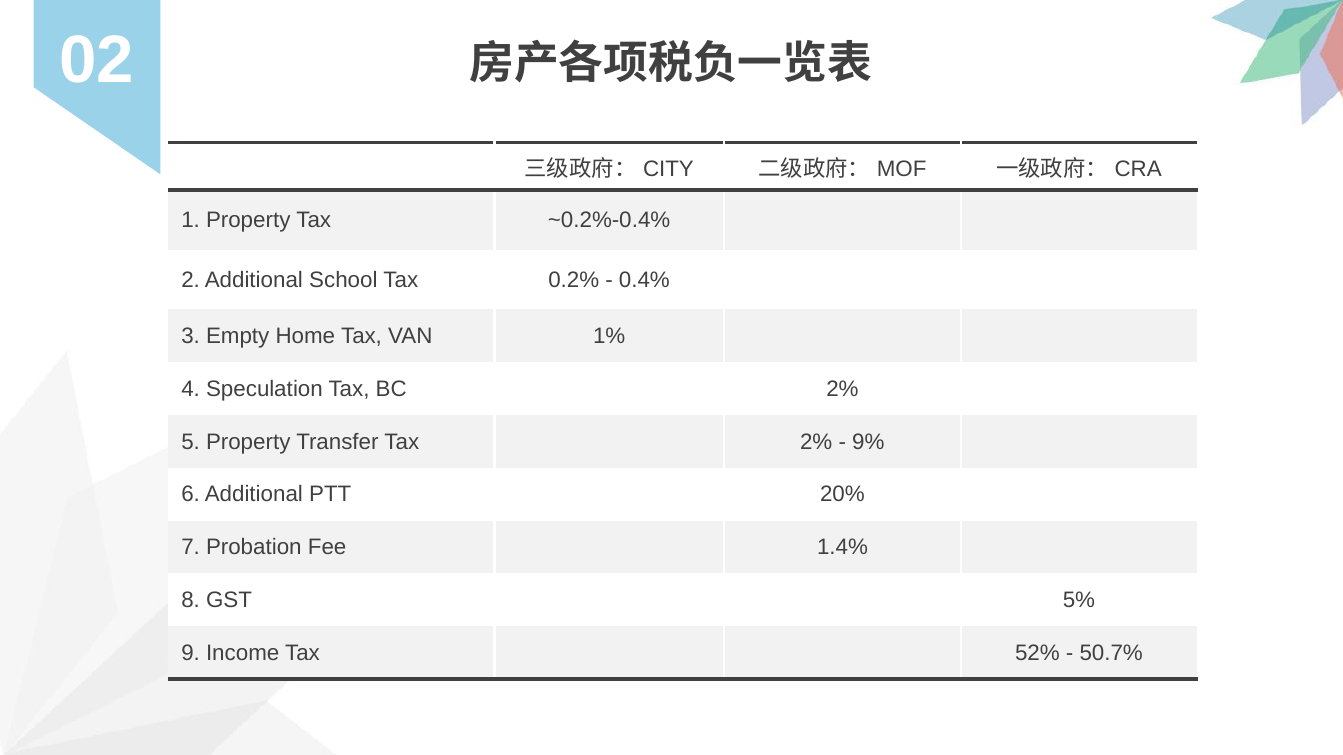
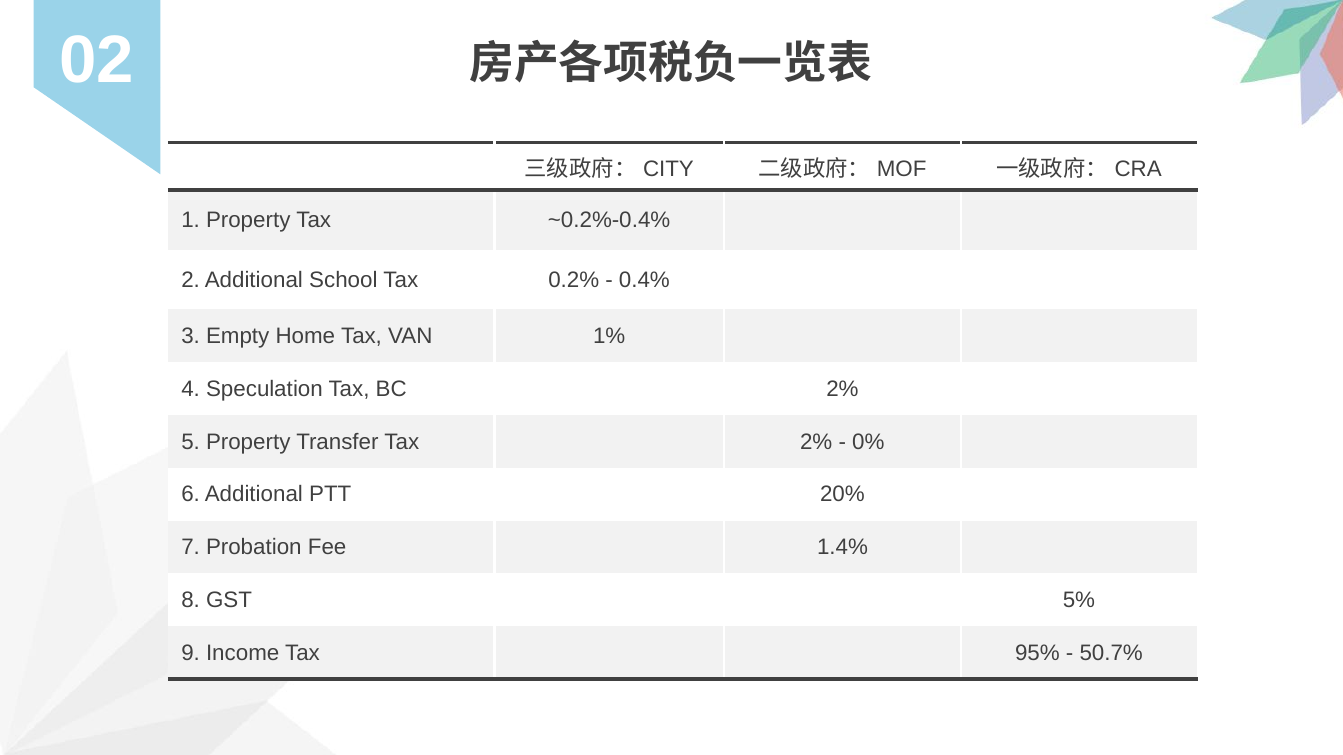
9%: 9% -> 0% (868, 442)
52%: 52% -> 95% (1037, 653)
